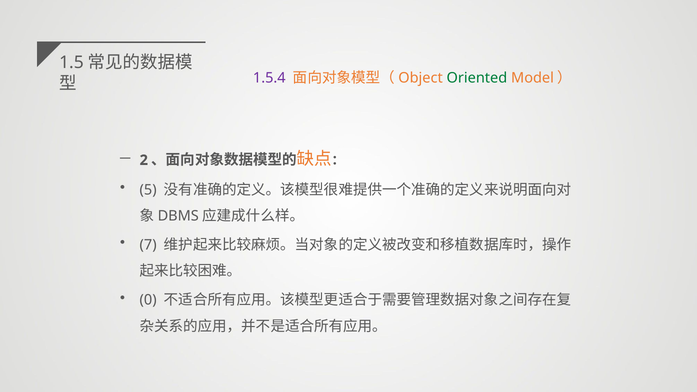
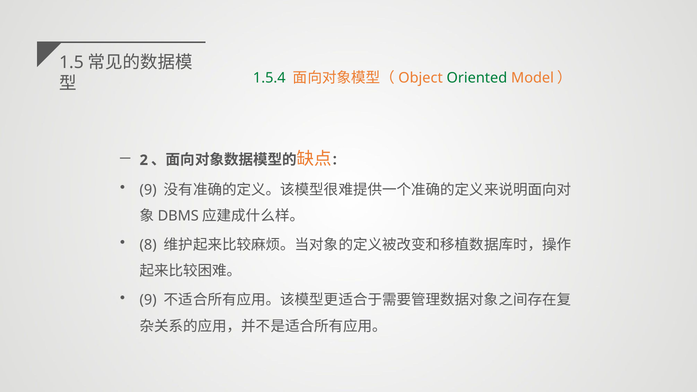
1.5.4 colour: purple -> green (269, 78)
5: 5 -> 9 (148, 190)
7: 7 -> 8 (148, 245)
0: 0 -> 9 (148, 300)
